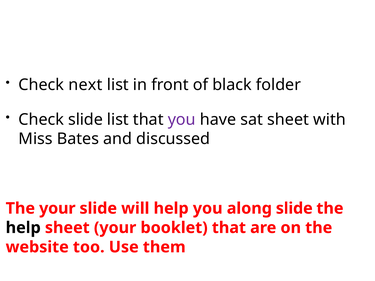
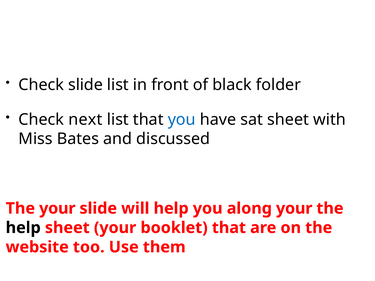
Check next: next -> slide (86, 85)
Check slide: slide -> next (85, 120)
you colour: purple -> blue (182, 120)
along slide: slide -> your (294, 209)
